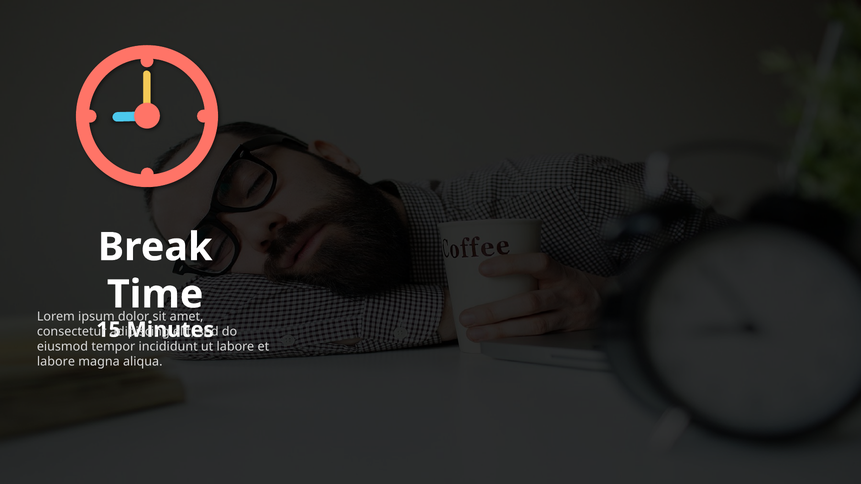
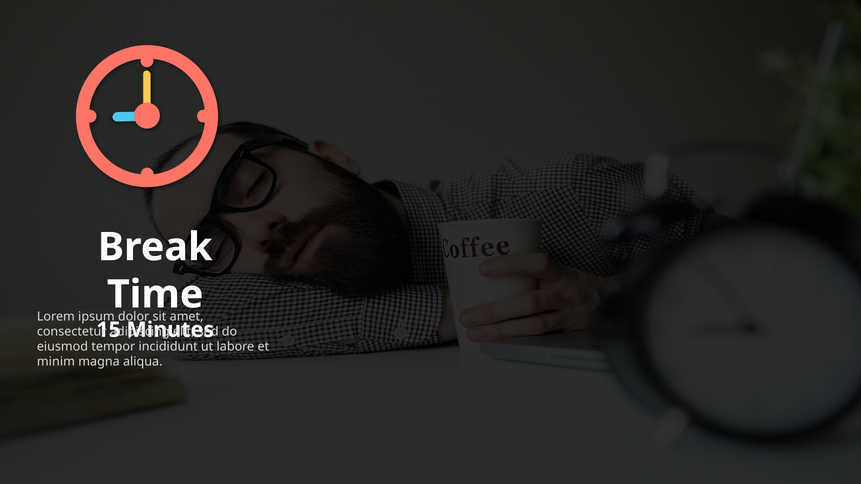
labore: labore -> minim (56, 362)
